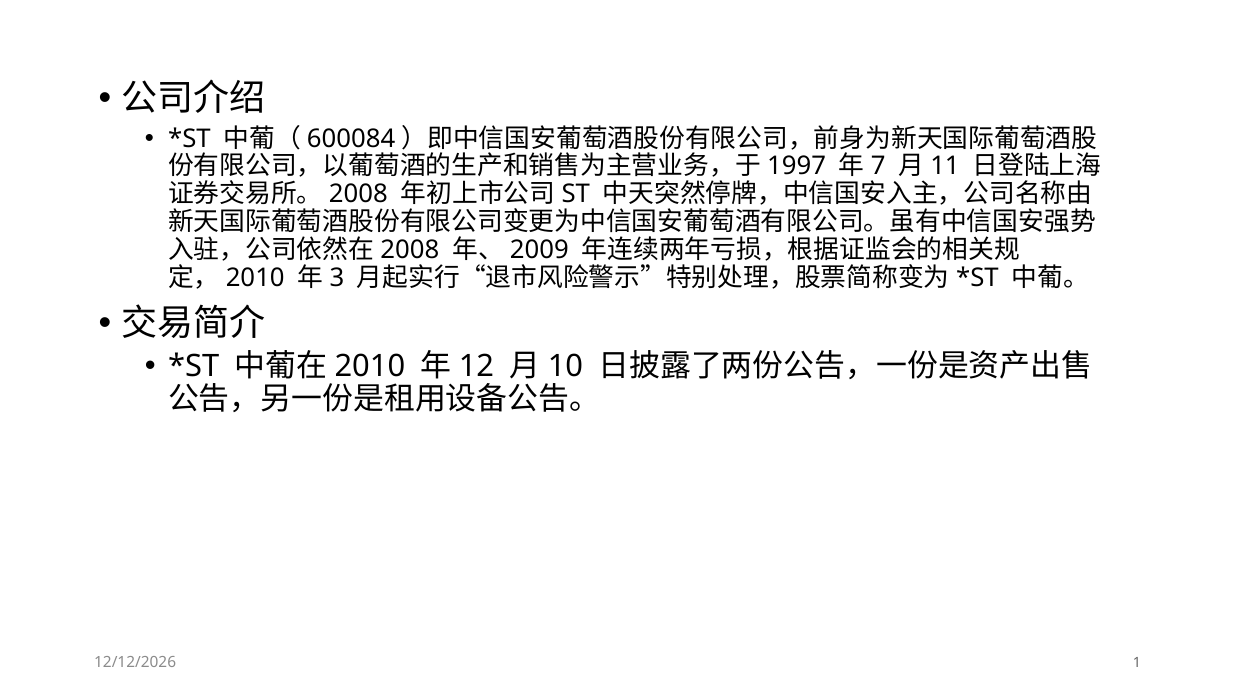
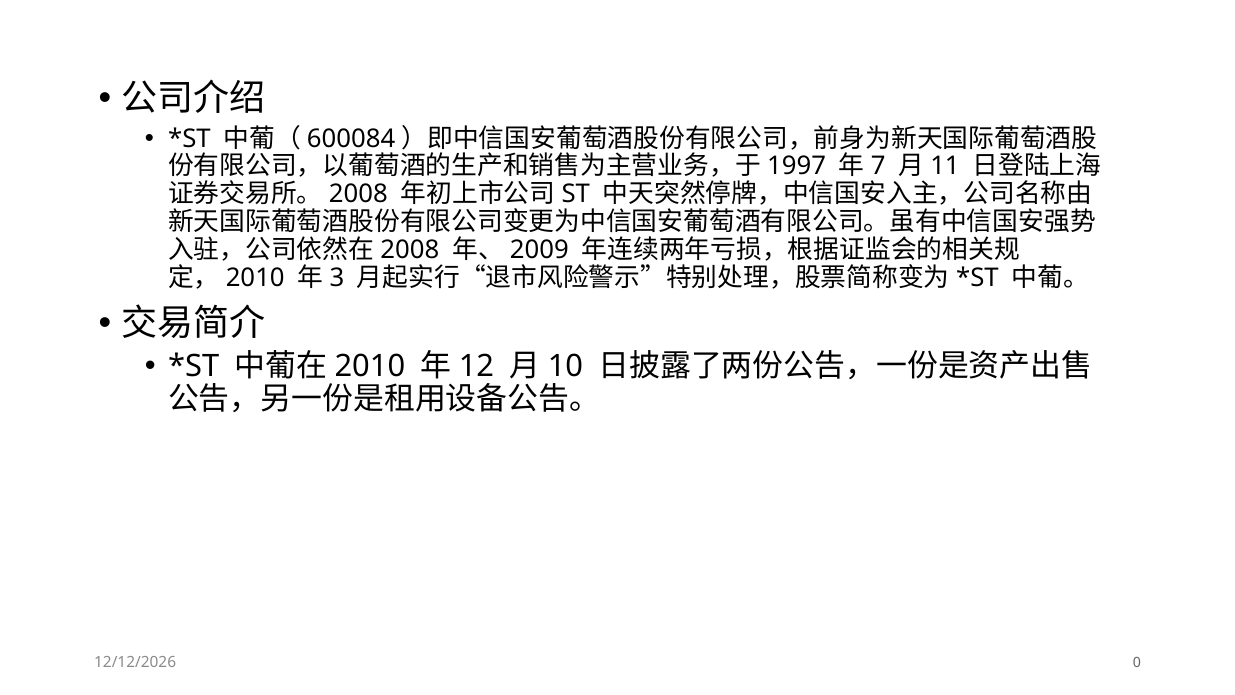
1: 1 -> 0 (1137, 662)
